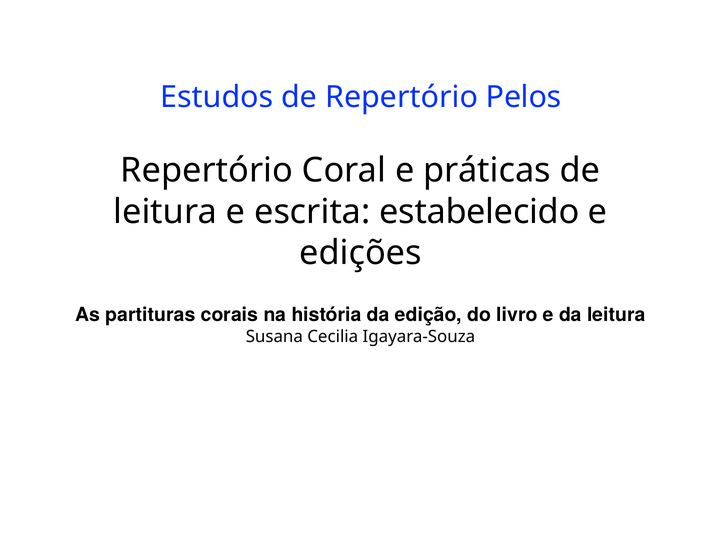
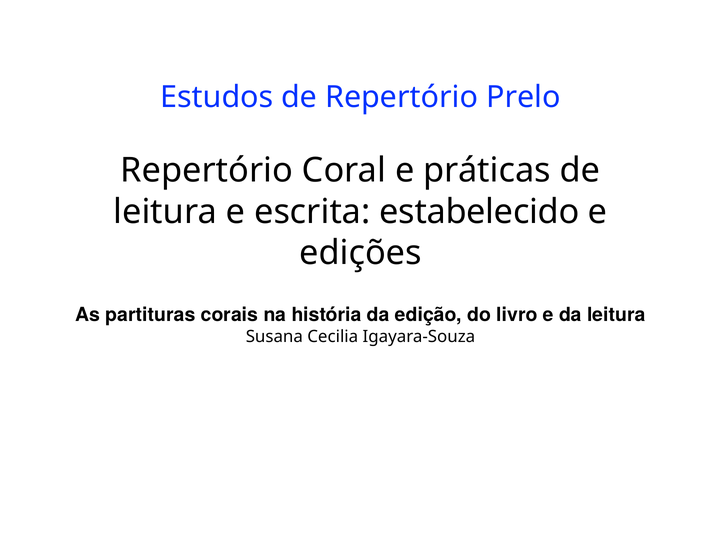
Pelos: Pelos -> Prelo (523, 97)
